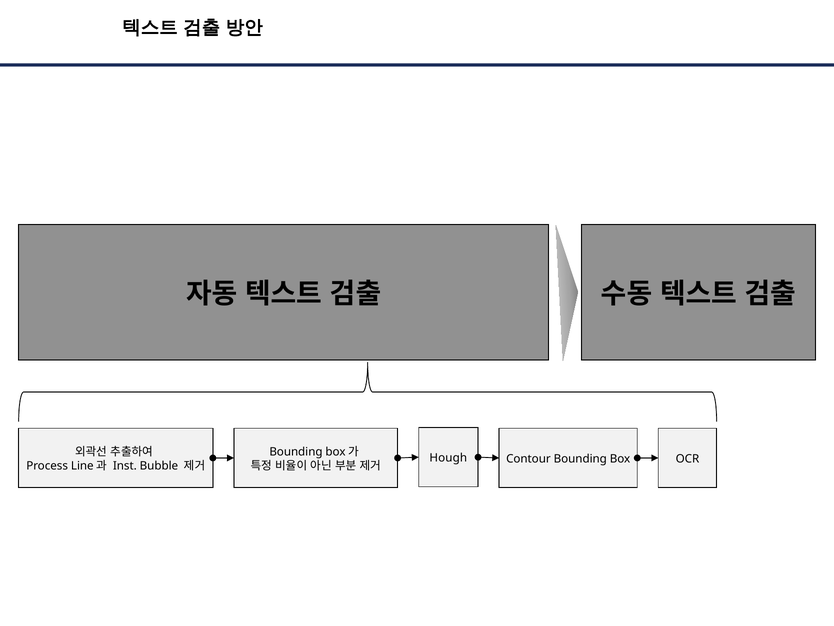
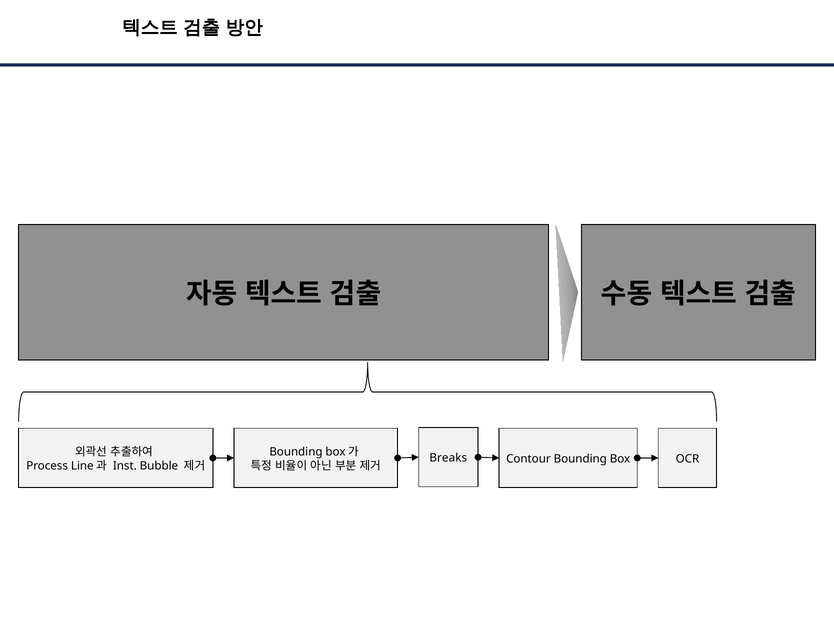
Hough: Hough -> Breaks (448, 458)
